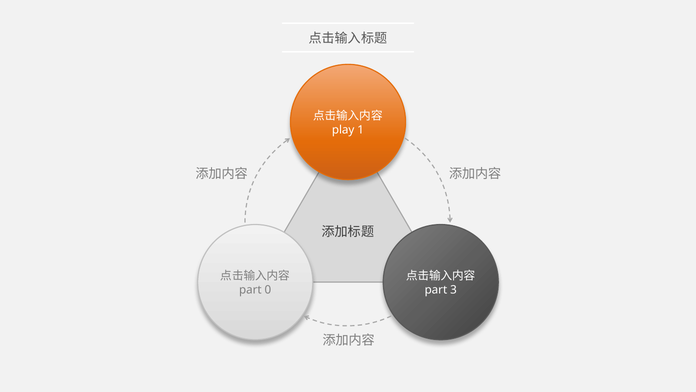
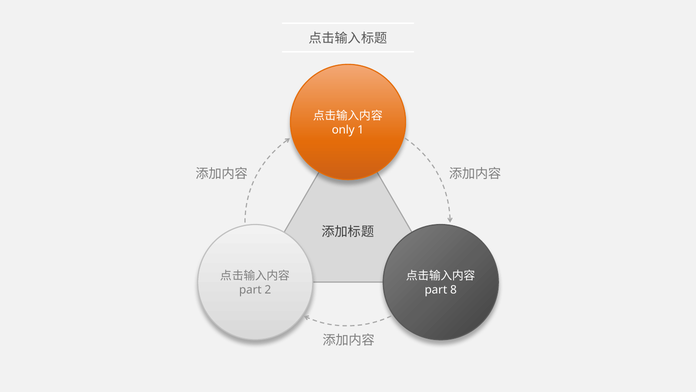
play: play -> only (343, 130)
0: 0 -> 2 (268, 290)
3: 3 -> 8 (453, 290)
